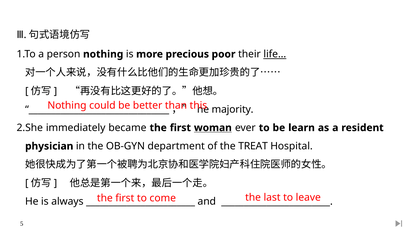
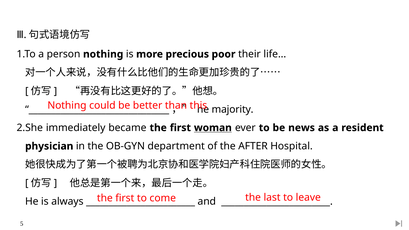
life underline: present -> none (275, 54)
learn: learn -> news (302, 128)
TREAT: TREAT -> AFTER (253, 146)
